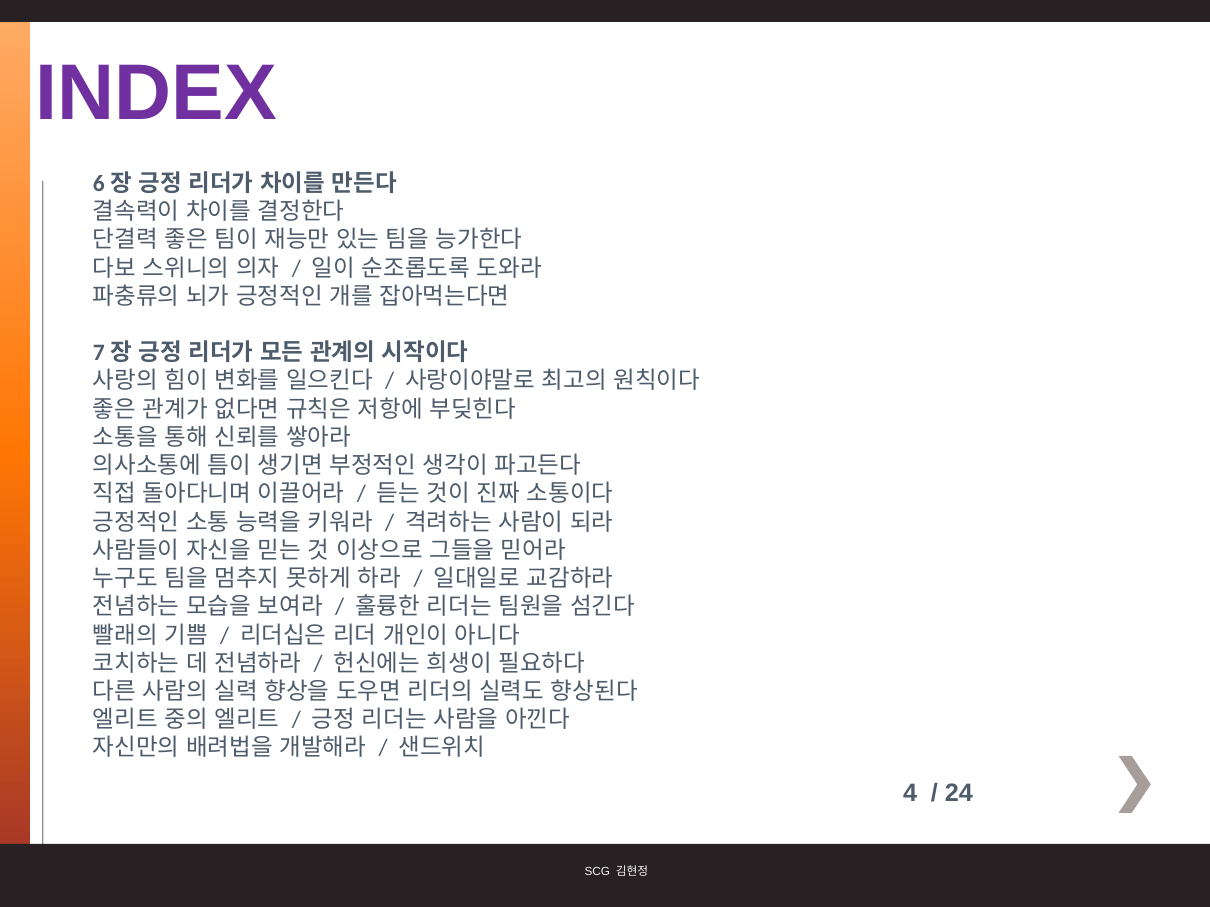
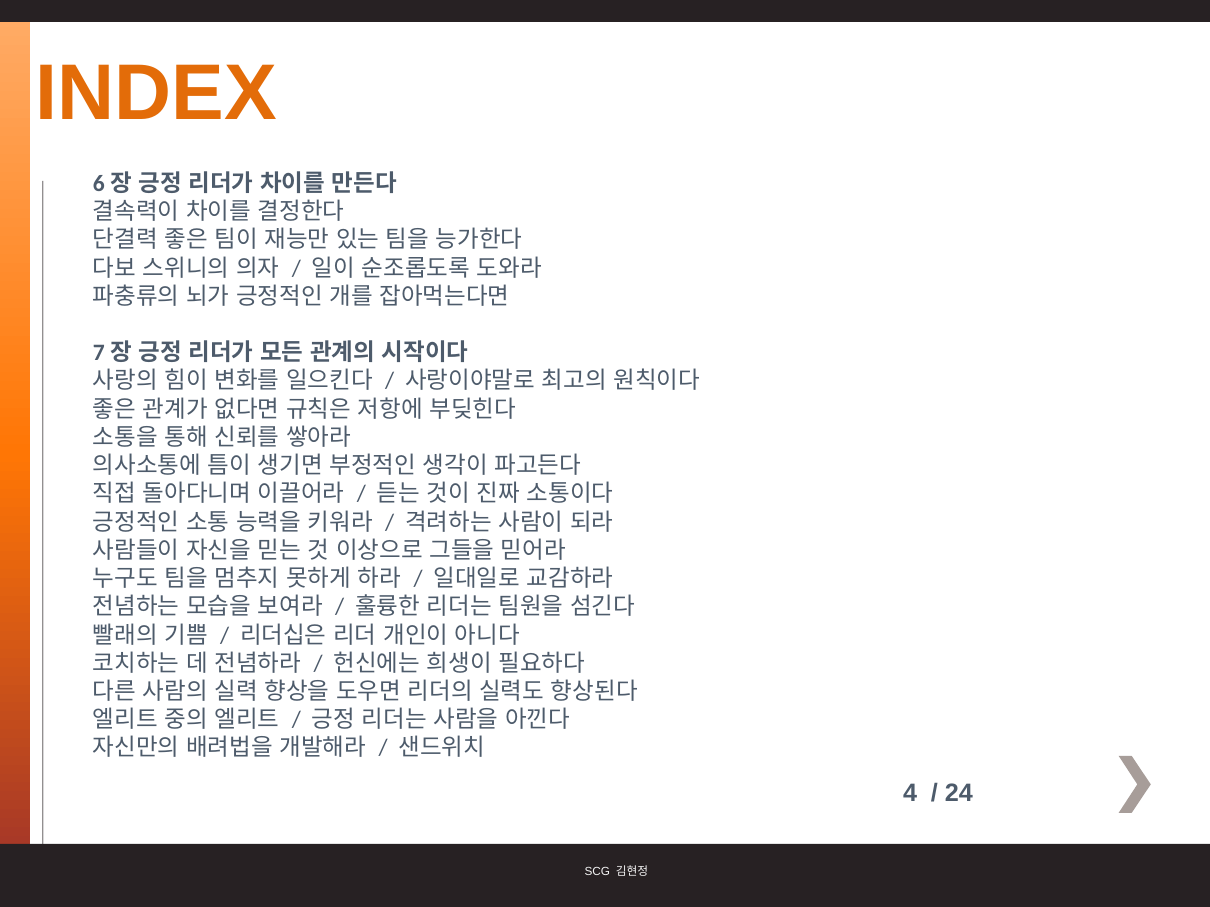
INDEX colour: purple -> orange (156, 93)
